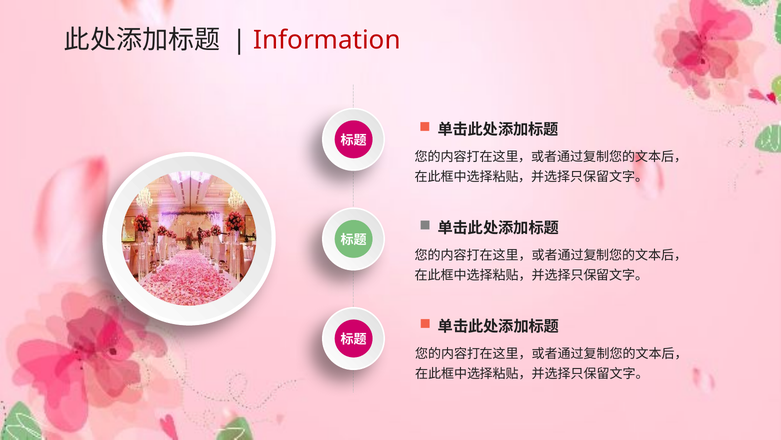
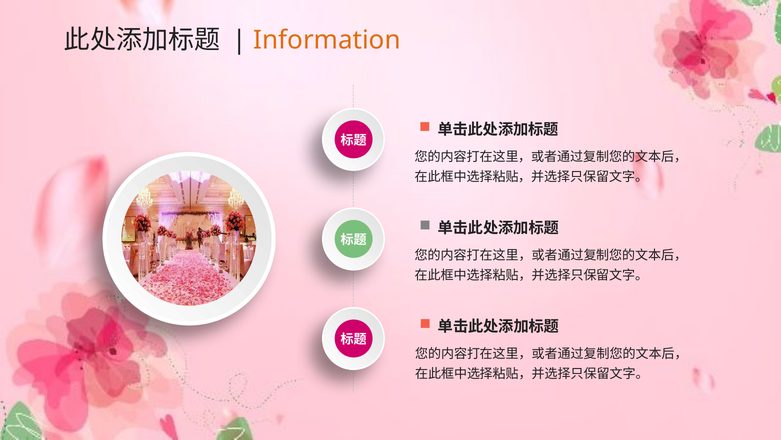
Information colour: red -> orange (327, 40)
